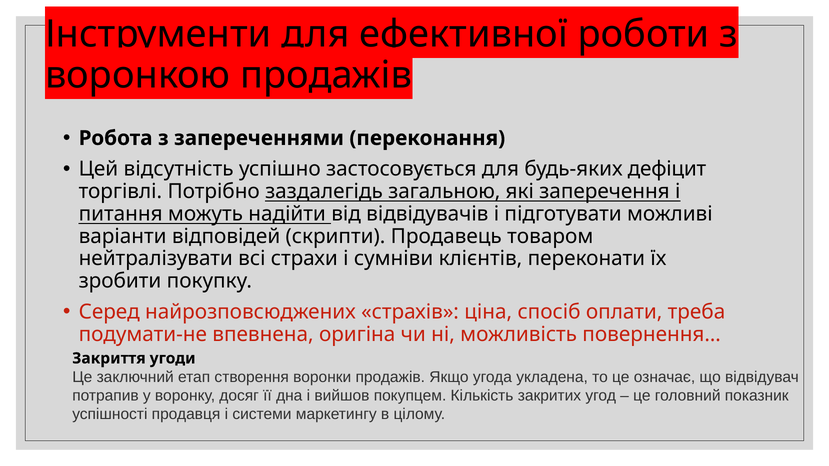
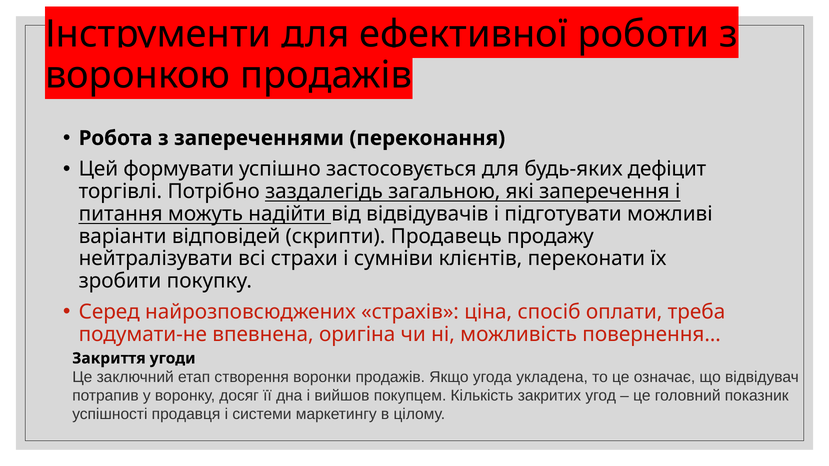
відсутність: відсутність -> формувати (179, 169)
товаром: товаром -> продажу (550, 236)
